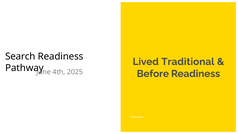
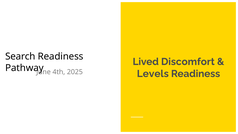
Traditional: Traditional -> Discomfort (188, 62)
Before: Before -> Levels (153, 74)
